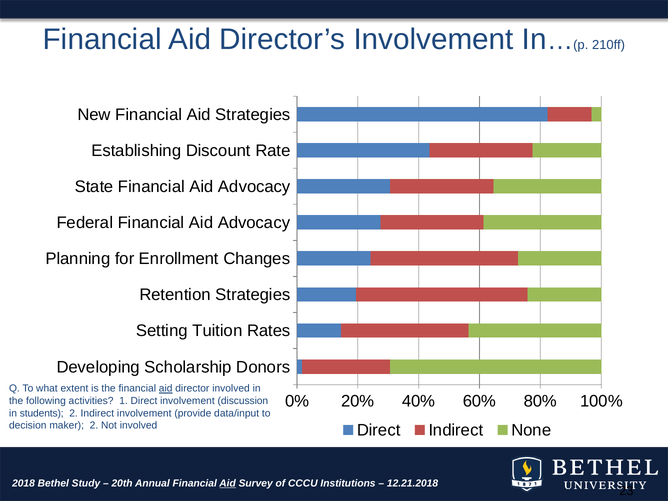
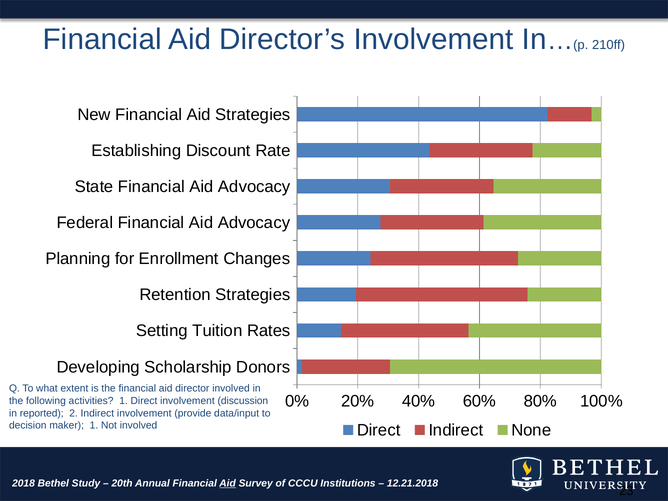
aid underline: present -> none (166, 389)
students: students -> reported (42, 413)
maker 2: 2 -> 1 (94, 425)
